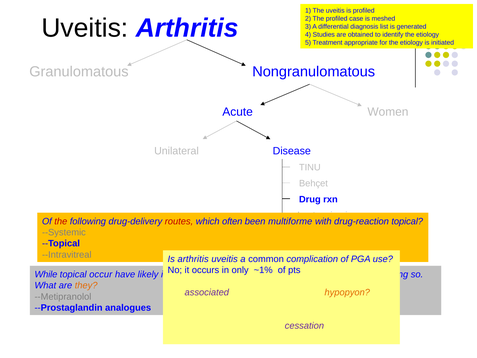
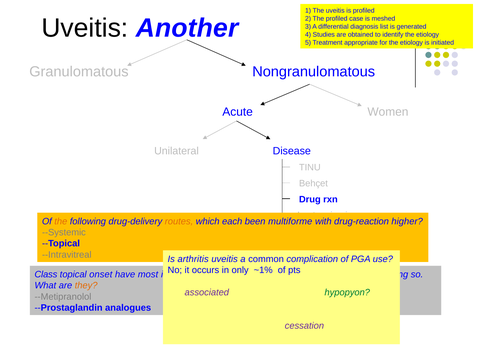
Uveitis Arthritis: Arthritis -> Another (187, 28)
the colour: red -> orange (61, 221)
routes colour: red -> orange (179, 221)
often: often -> each (232, 221)
drug-reaction topical: topical -> higher (407, 221)
While: While -> Class (46, 274)
occur: occur -> onset (101, 274)
likely: likely -> most (148, 274)
hypopyon colour: orange -> green (347, 292)
